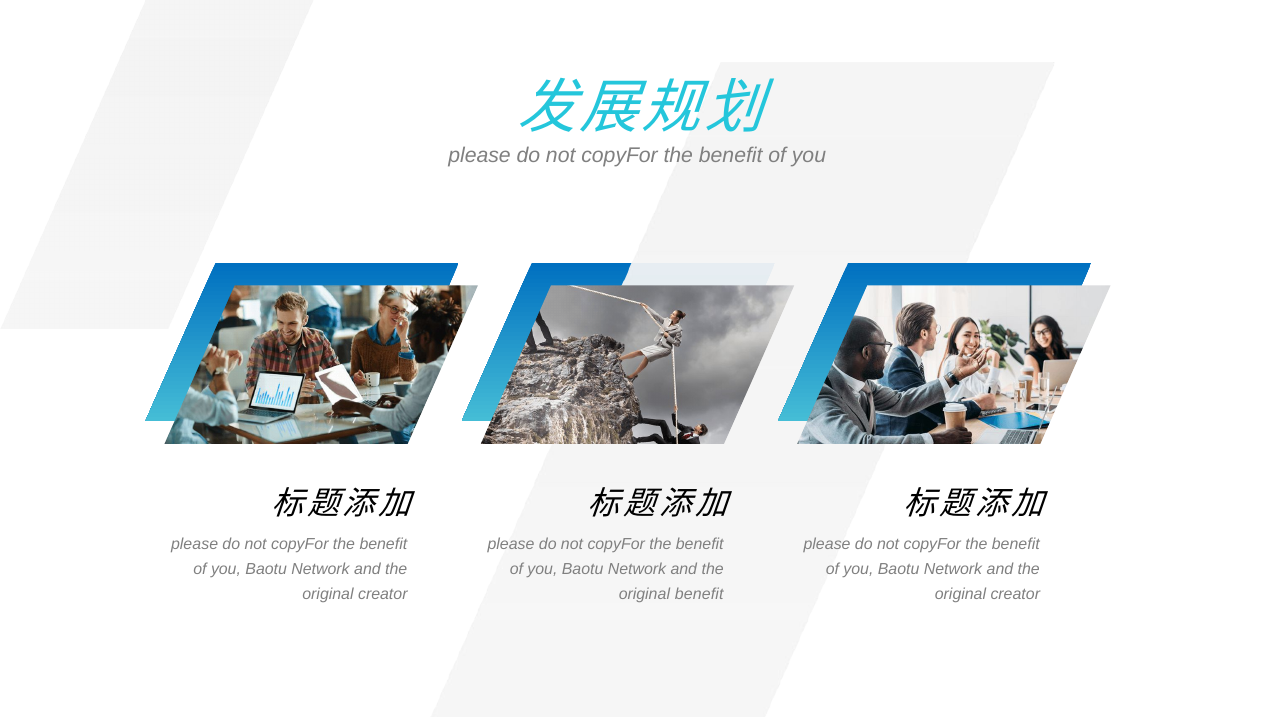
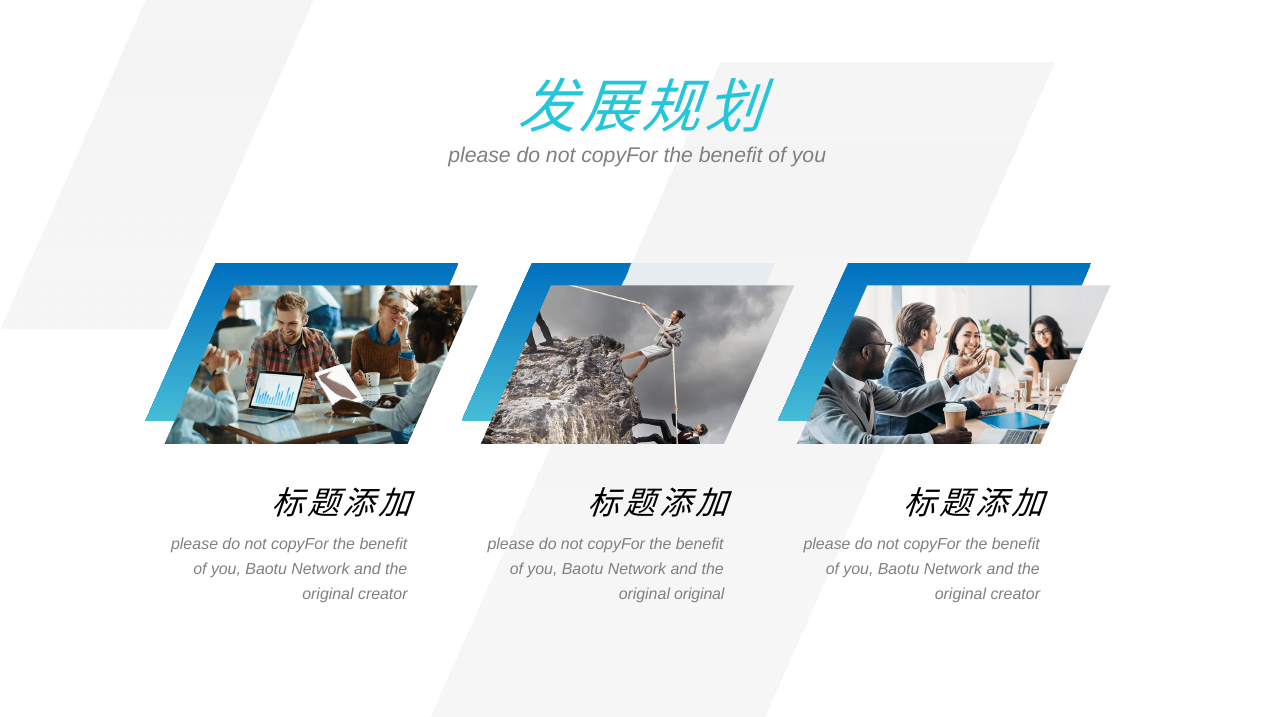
original benefit: benefit -> original (699, 594)
